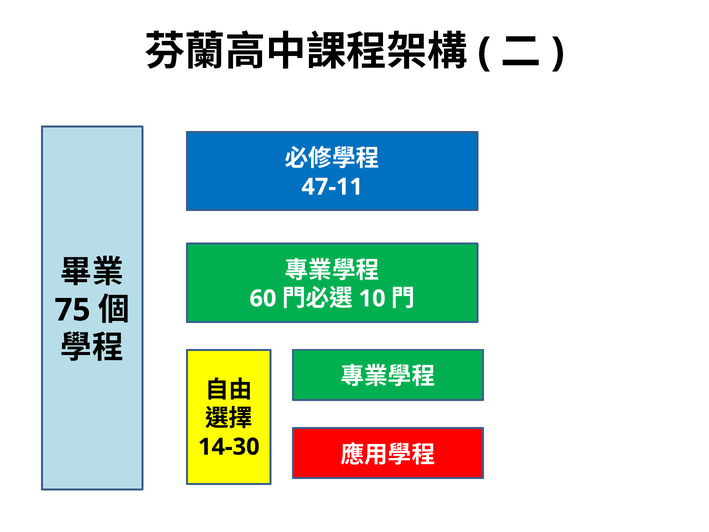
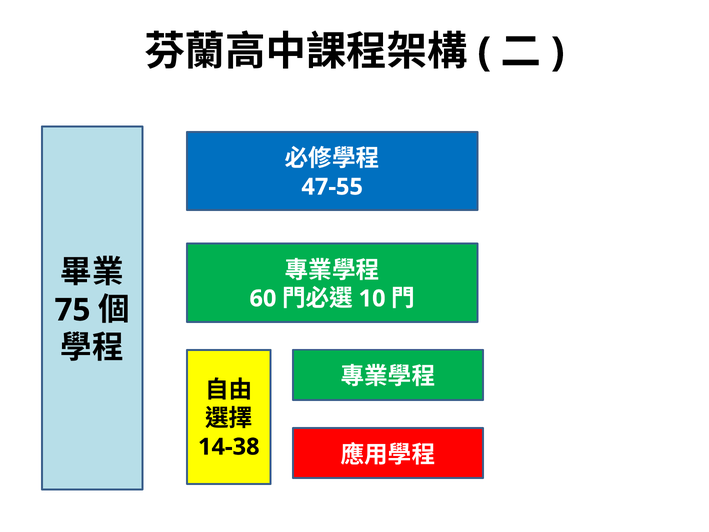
47-11: 47-11 -> 47-55 (332, 187)
14-30: 14-30 -> 14-38 (229, 447)
